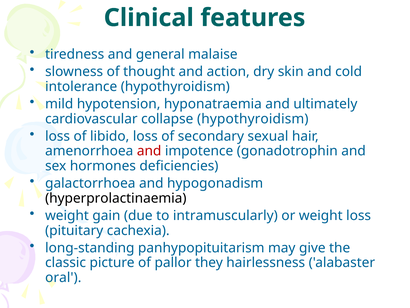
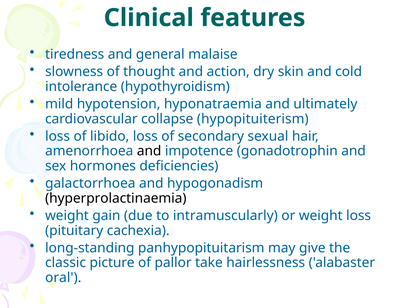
collapse hypothyroidism: hypothyroidism -> hypopituiterism (253, 119)
and colour: red -> black (149, 151)
they: they -> take (209, 262)
